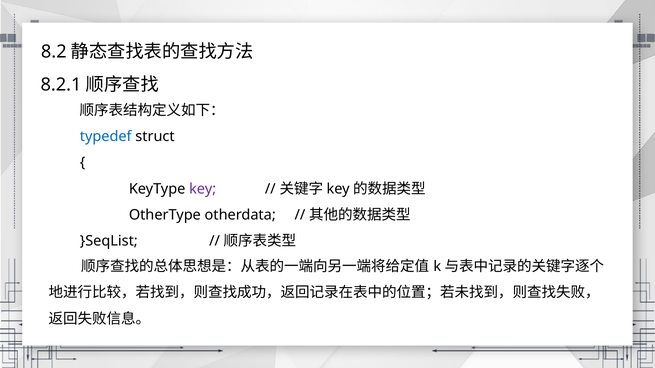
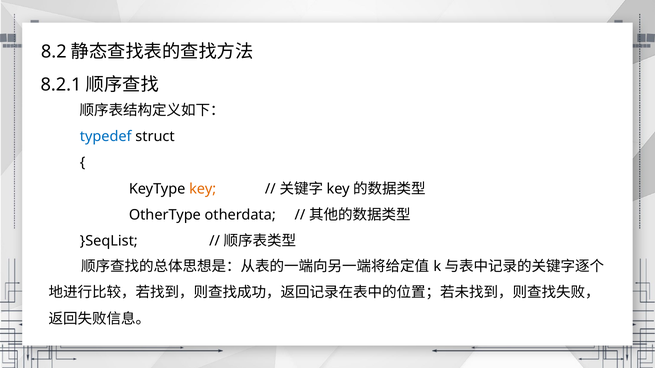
key colour: purple -> orange (203, 189)
